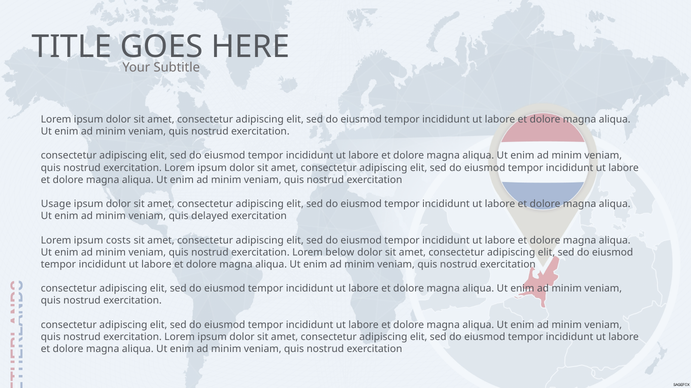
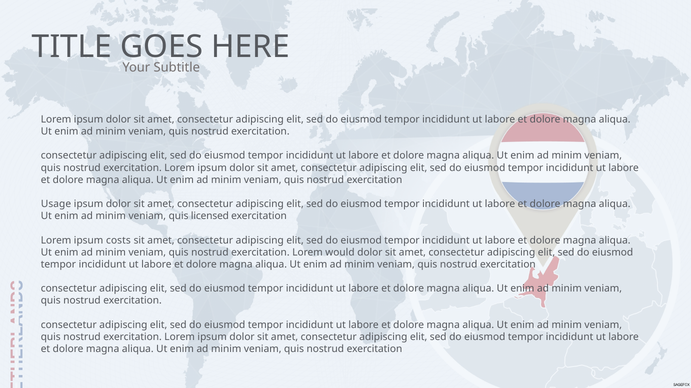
delayed: delayed -> licensed (210, 216)
below: below -> would (340, 253)
